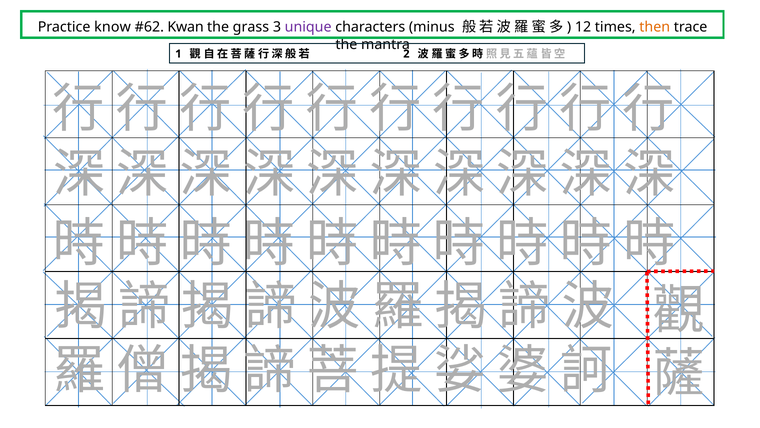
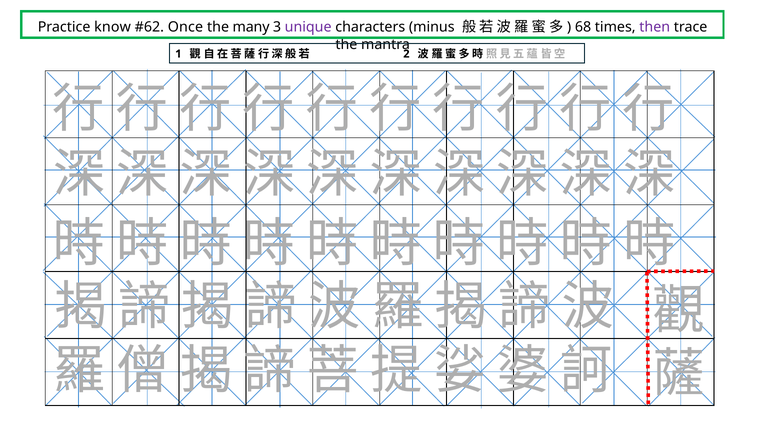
Kwan: Kwan -> Once (185, 27)
grass: grass -> many (251, 27)
12: 12 -> 68 (583, 27)
then colour: orange -> purple (655, 27)
